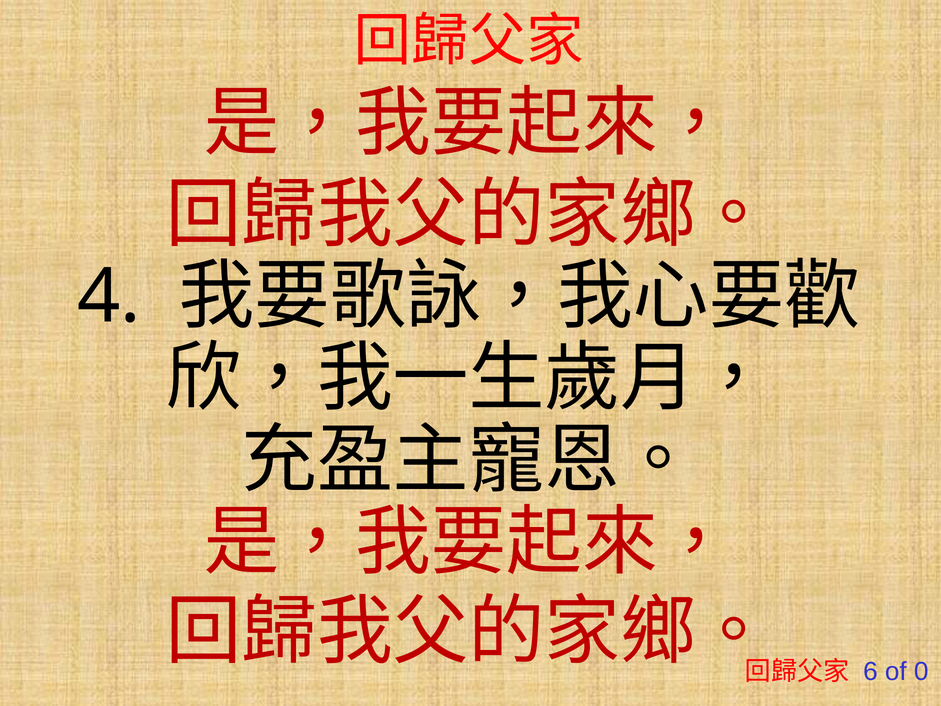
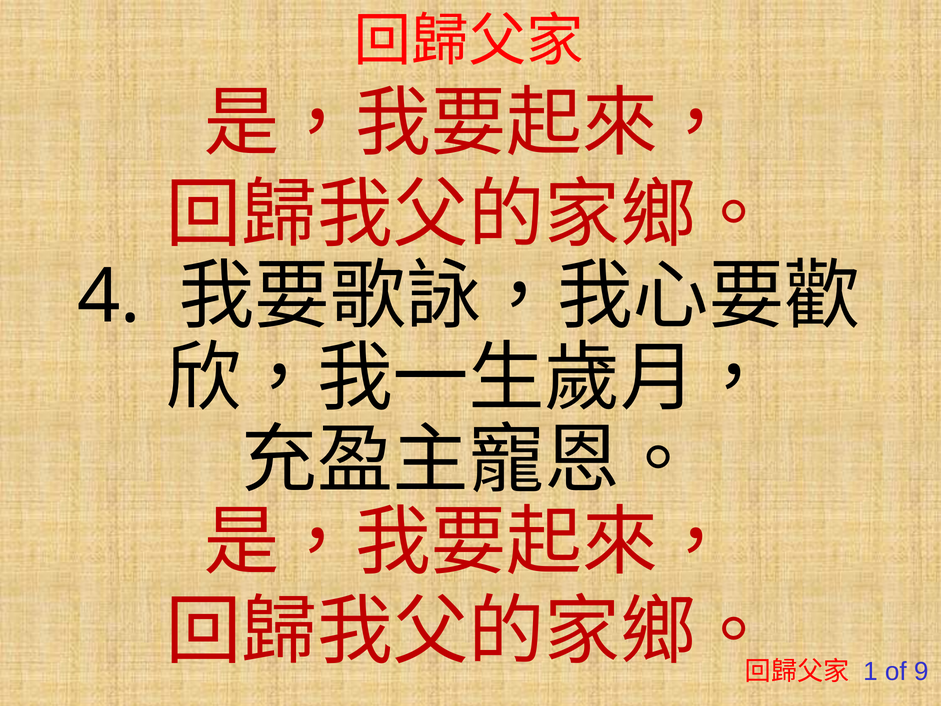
6: 6 -> 1 (870, 671)
0: 0 -> 9 (921, 671)
